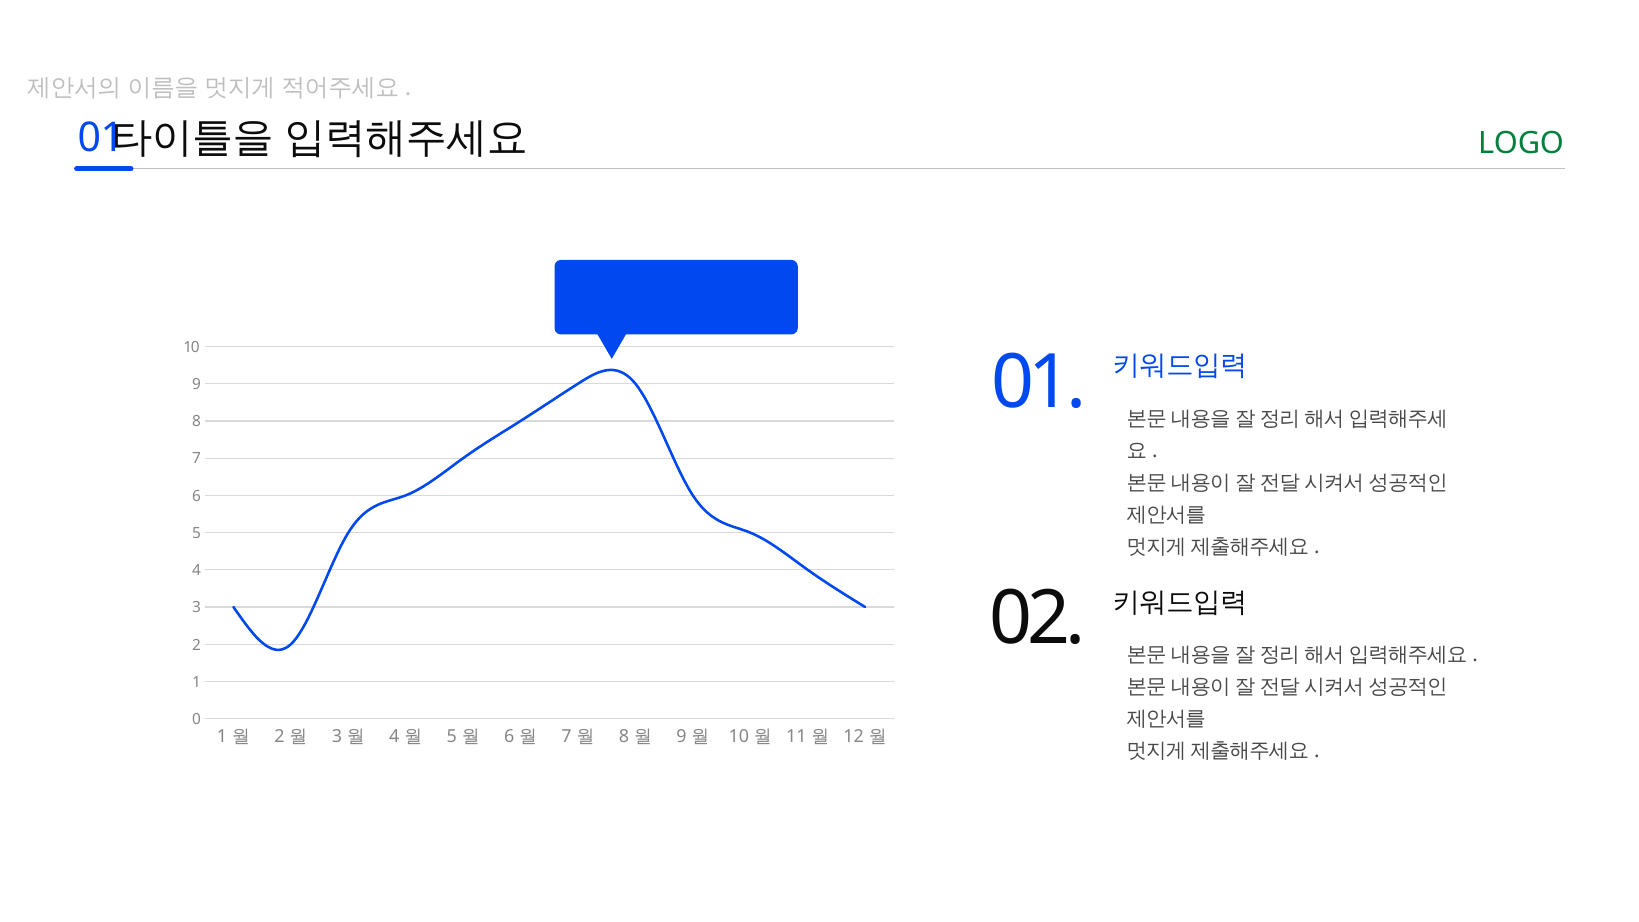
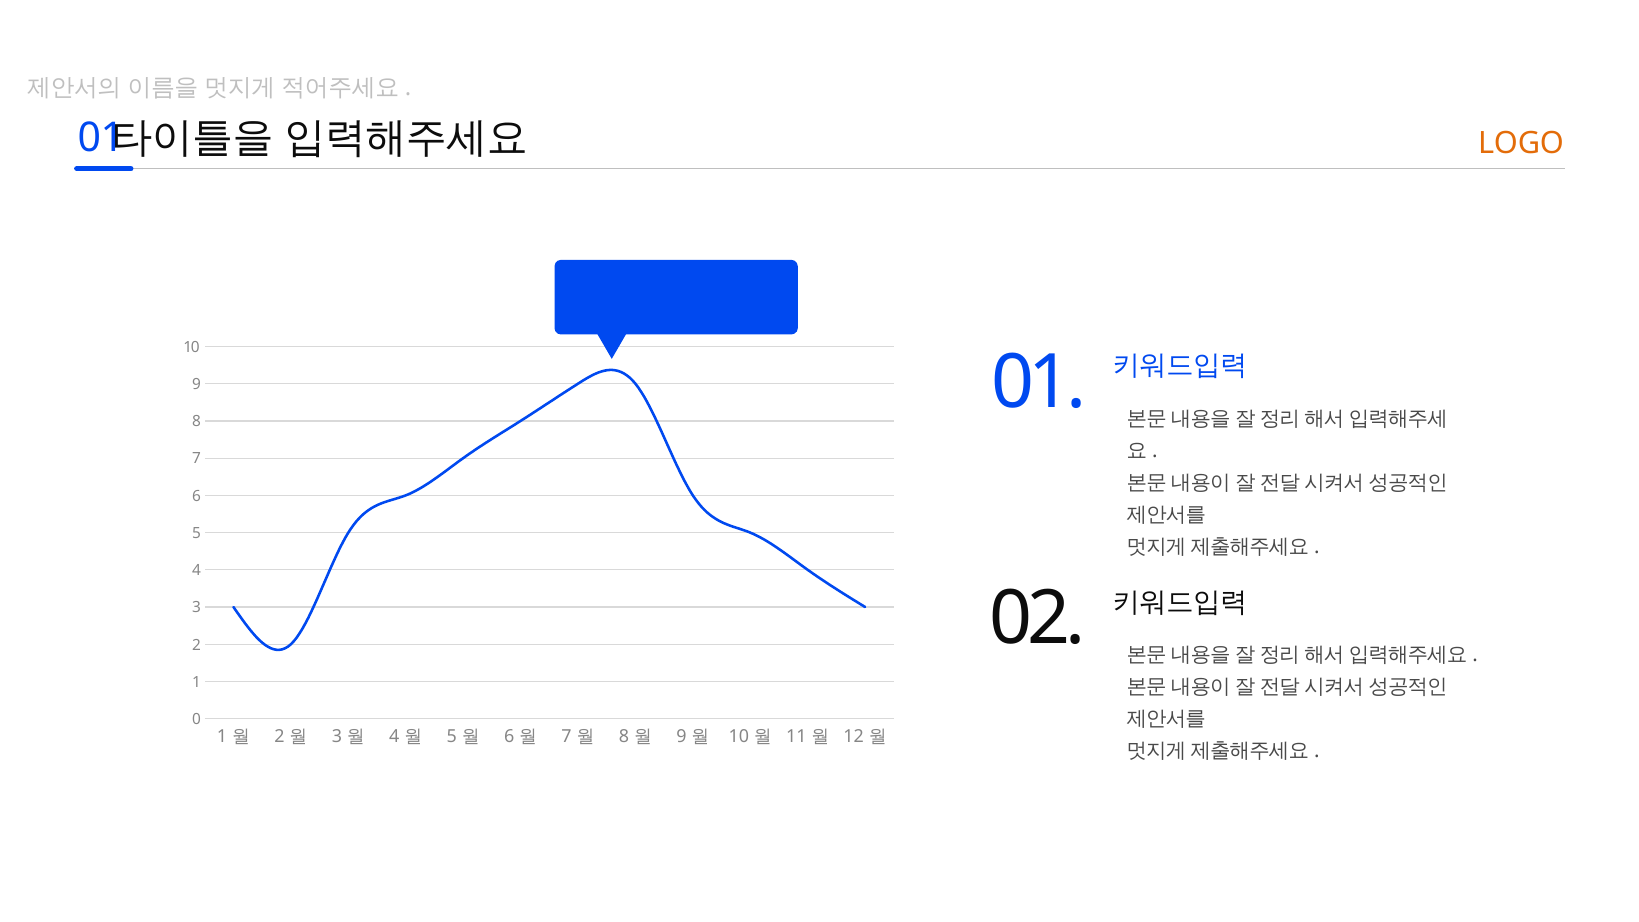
LOGO colour: green -> orange (1521, 144)
